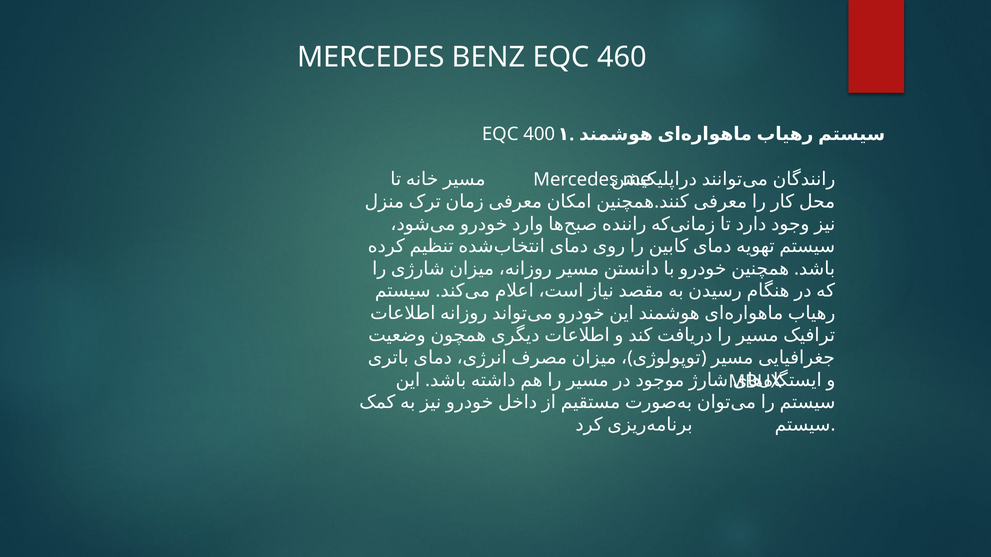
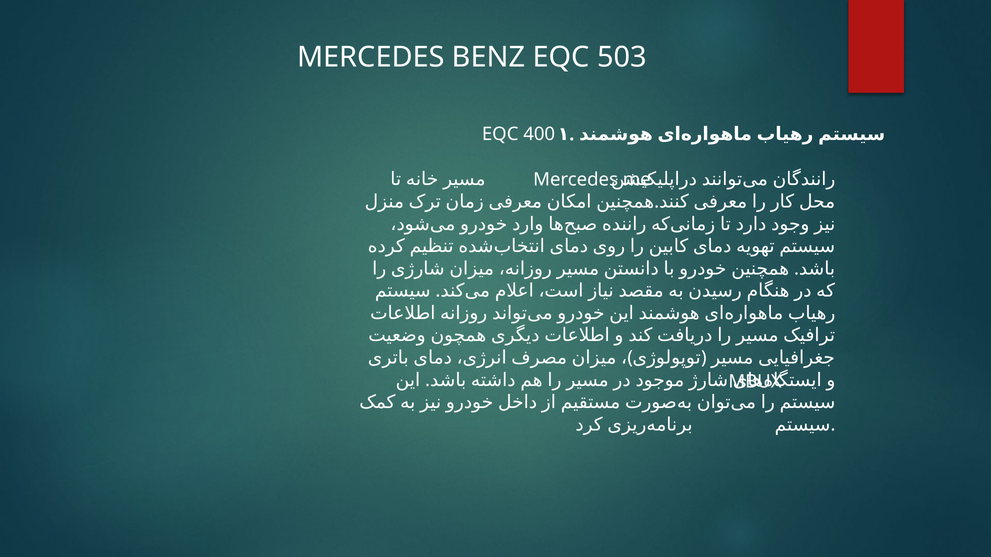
460: 460 -> 503 (622, 57)
